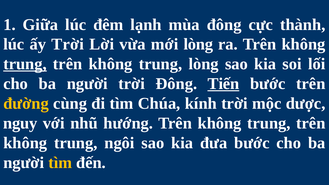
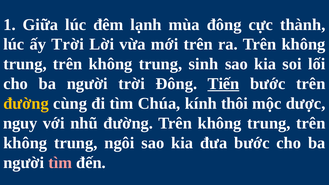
mới lòng: lòng -> trên (198, 44)
trung underline: present -> none (25, 64)
trung lòng: lòng -> sinh (203, 64)
kính trời: trời -> thôi (235, 104)
nhũ hướng: hướng -> đường (128, 123)
tìm colour: yellow -> pink (60, 163)
